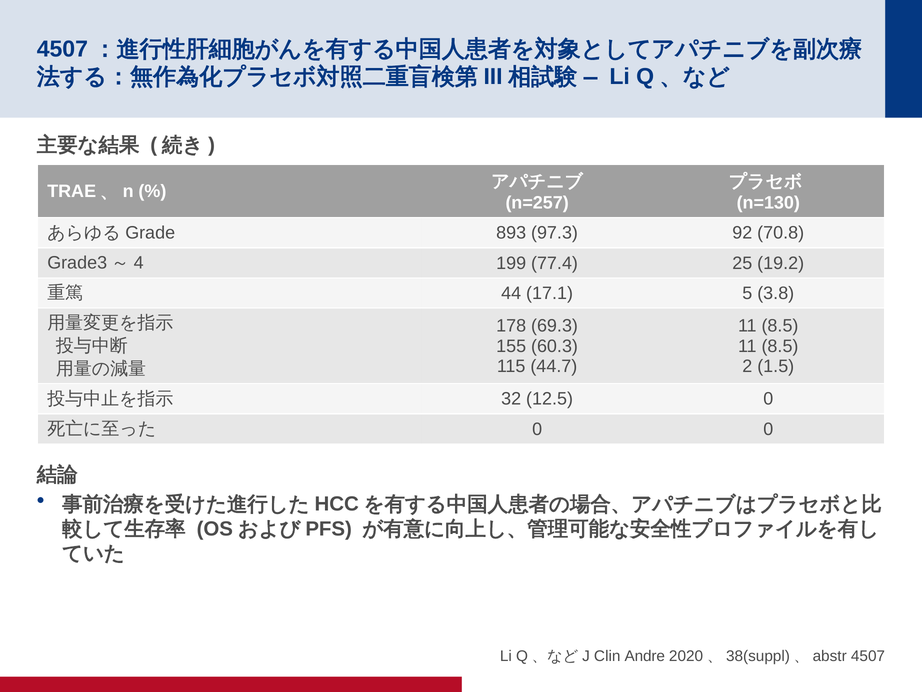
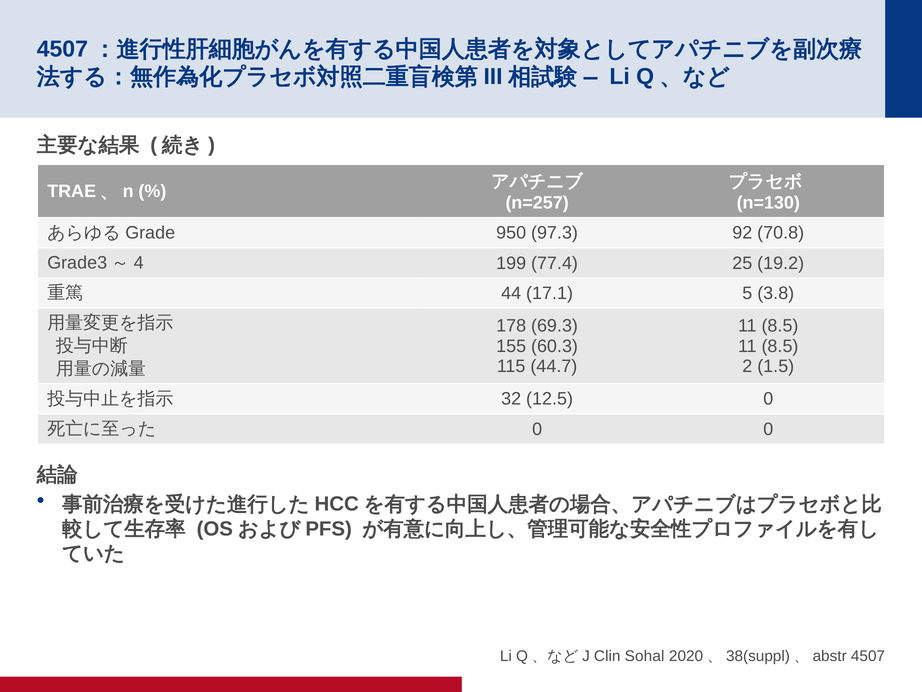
893: 893 -> 950 (511, 233)
Andre: Andre -> Sohal (645, 656)
